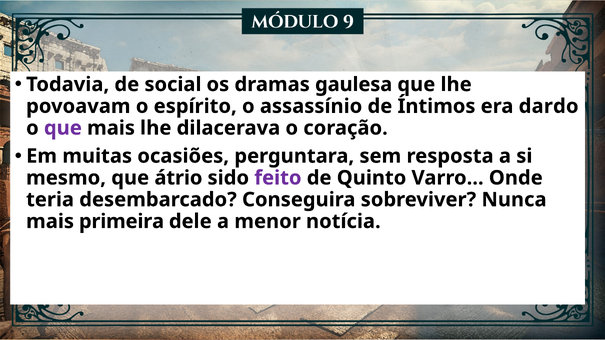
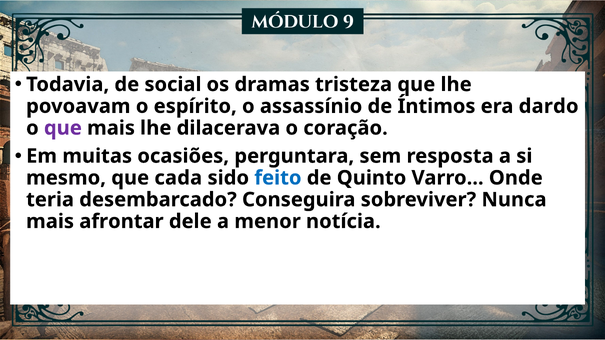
gaulesa: gaulesa -> tristeza (354, 85)
átrio: átrio -> cada (178, 178)
feito colour: purple -> blue (278, 178)
primeira: primeira -> afrontar (121, 222)
